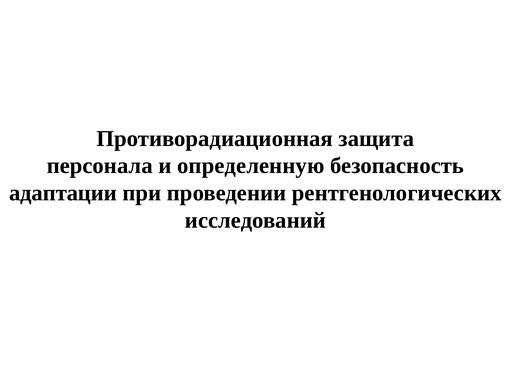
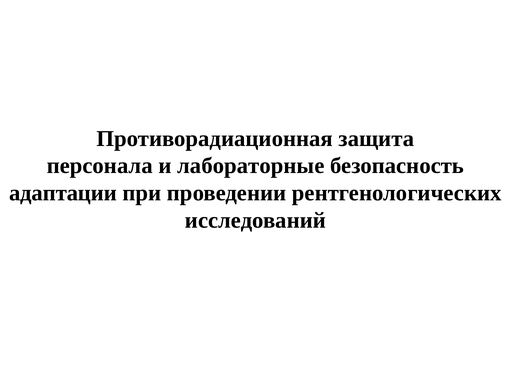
определенную: определенную -> лабораторные (251, 166)
